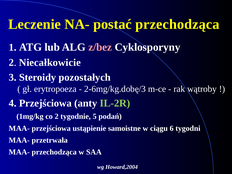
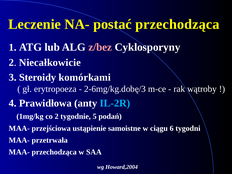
pozostałych: pozostałych -> komórkami (85, 77)
4 Przejściowa: Przejściowa -> Prawidłowa (45, 103)
IL-2R colour: light green -> light blue (115, 103)
